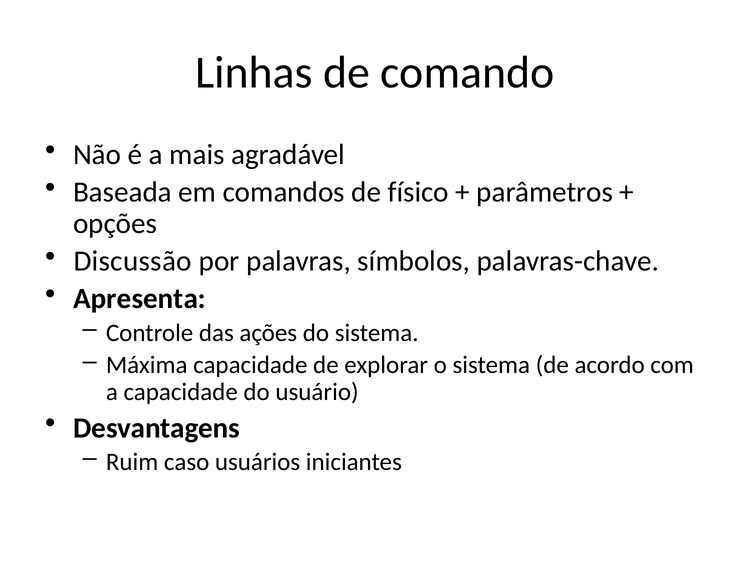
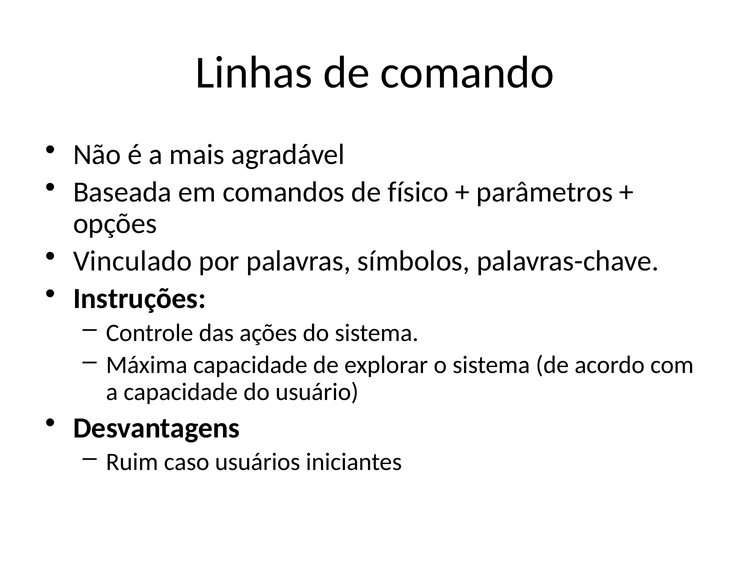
Discussão: Discussão -> Vinculado (133, 261)
Apresenta: Apresenta -> Instruções (140, 299)
